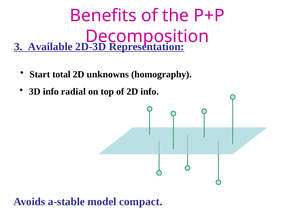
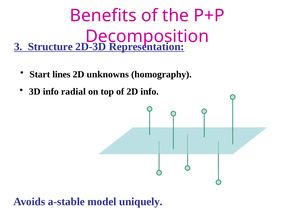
Available: Available -> Structure (50, 47)
total: total -> lines (61, 75)
compact: compact -> uniquely (141, 202)
